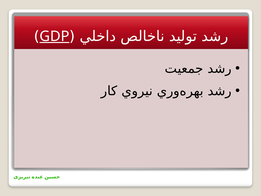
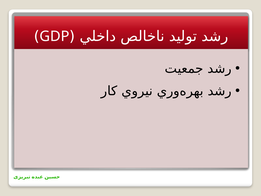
GDP underline: present -> none (55, 36)
